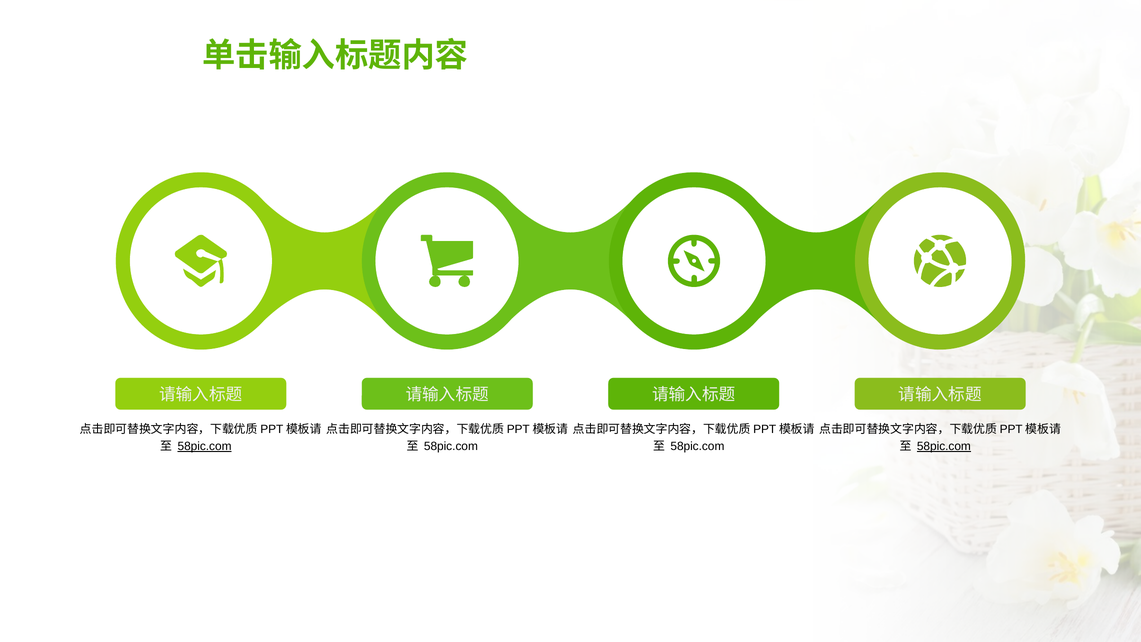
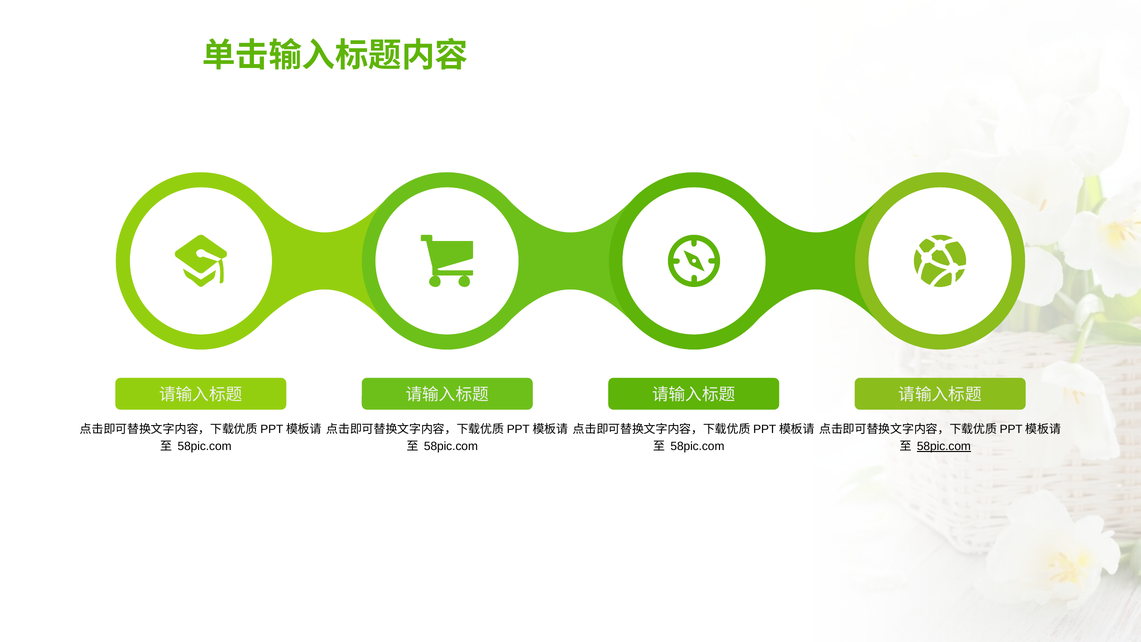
58pic.com underline: present -> none (205, 446)
